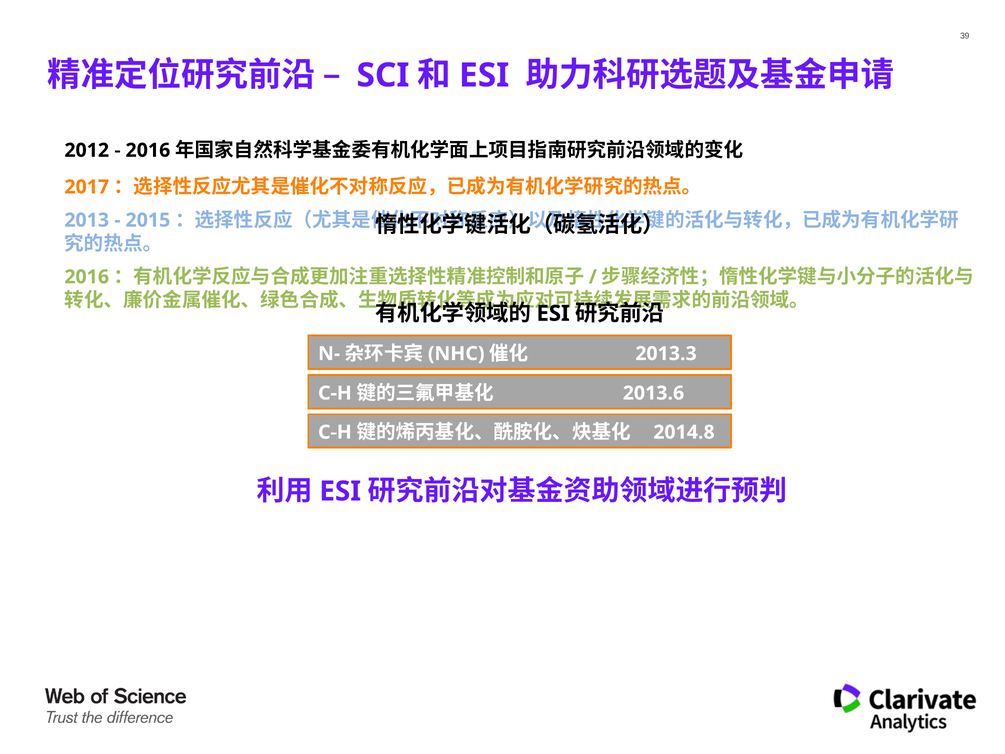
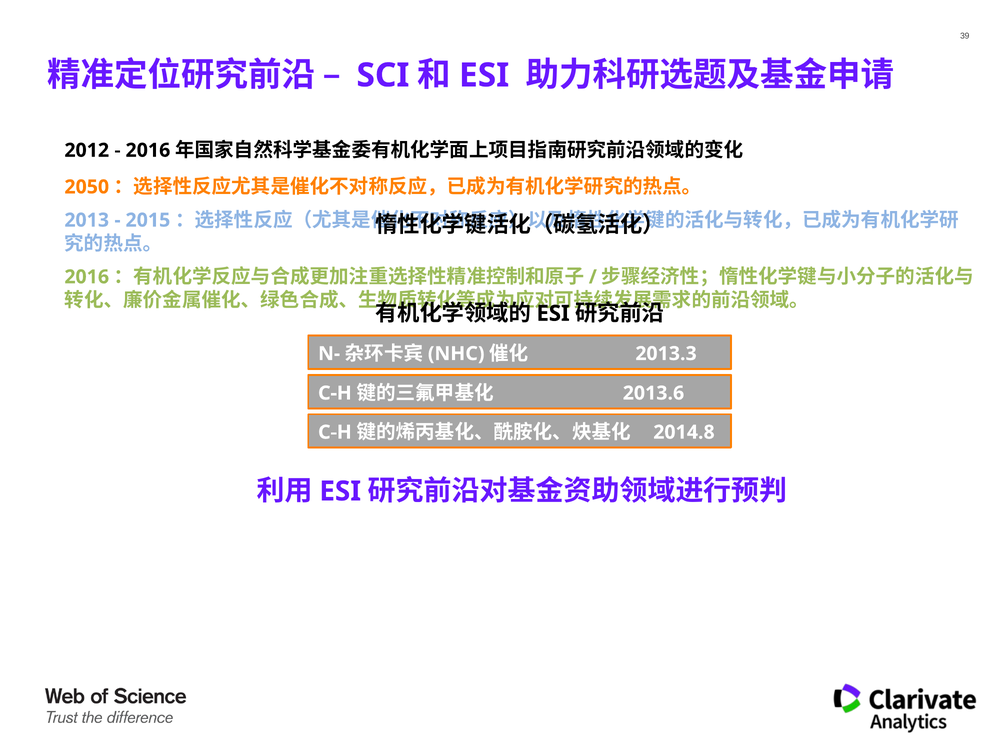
2017: 2017 -> 2050 (87, 187)
